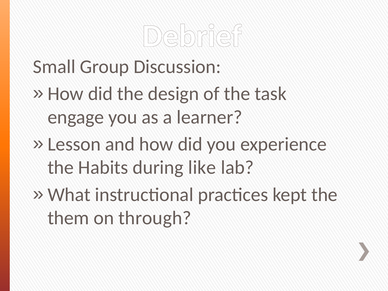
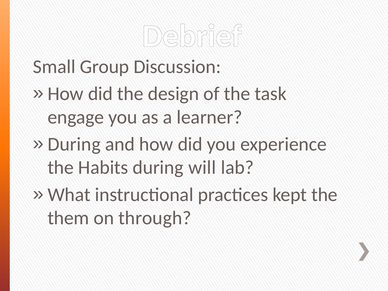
Lesson: Lesson -> During (74, 144)
like: like -> will (202, 168)
